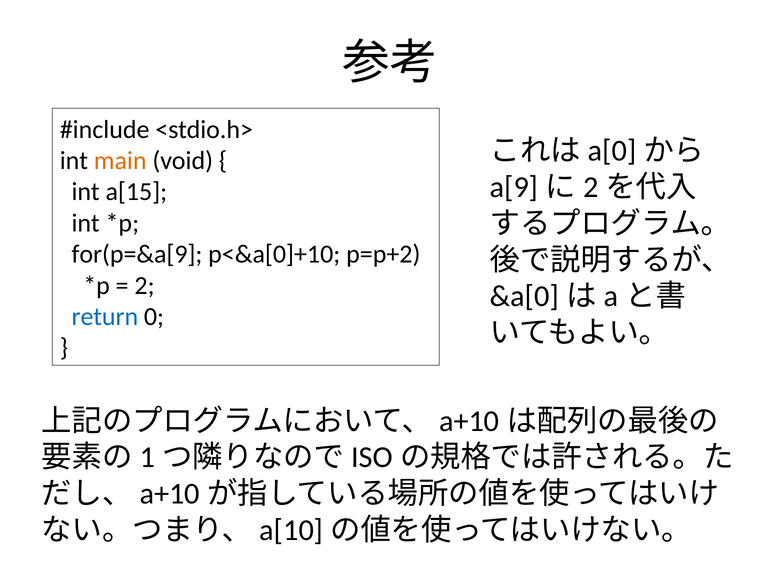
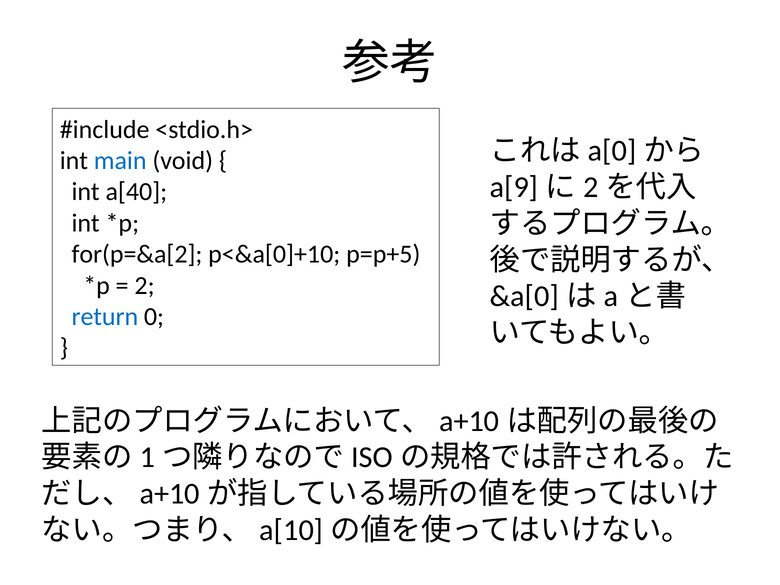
main colour: orange -> blue (120, 161)
a[15: a[15 -> a[40 (136, 192)
for(p=&a[9: for(p=&a[9 -> for(p=&a[2 (137, 254)
p=p+2: p=p+2 -> p=p+5 (383, 254)
